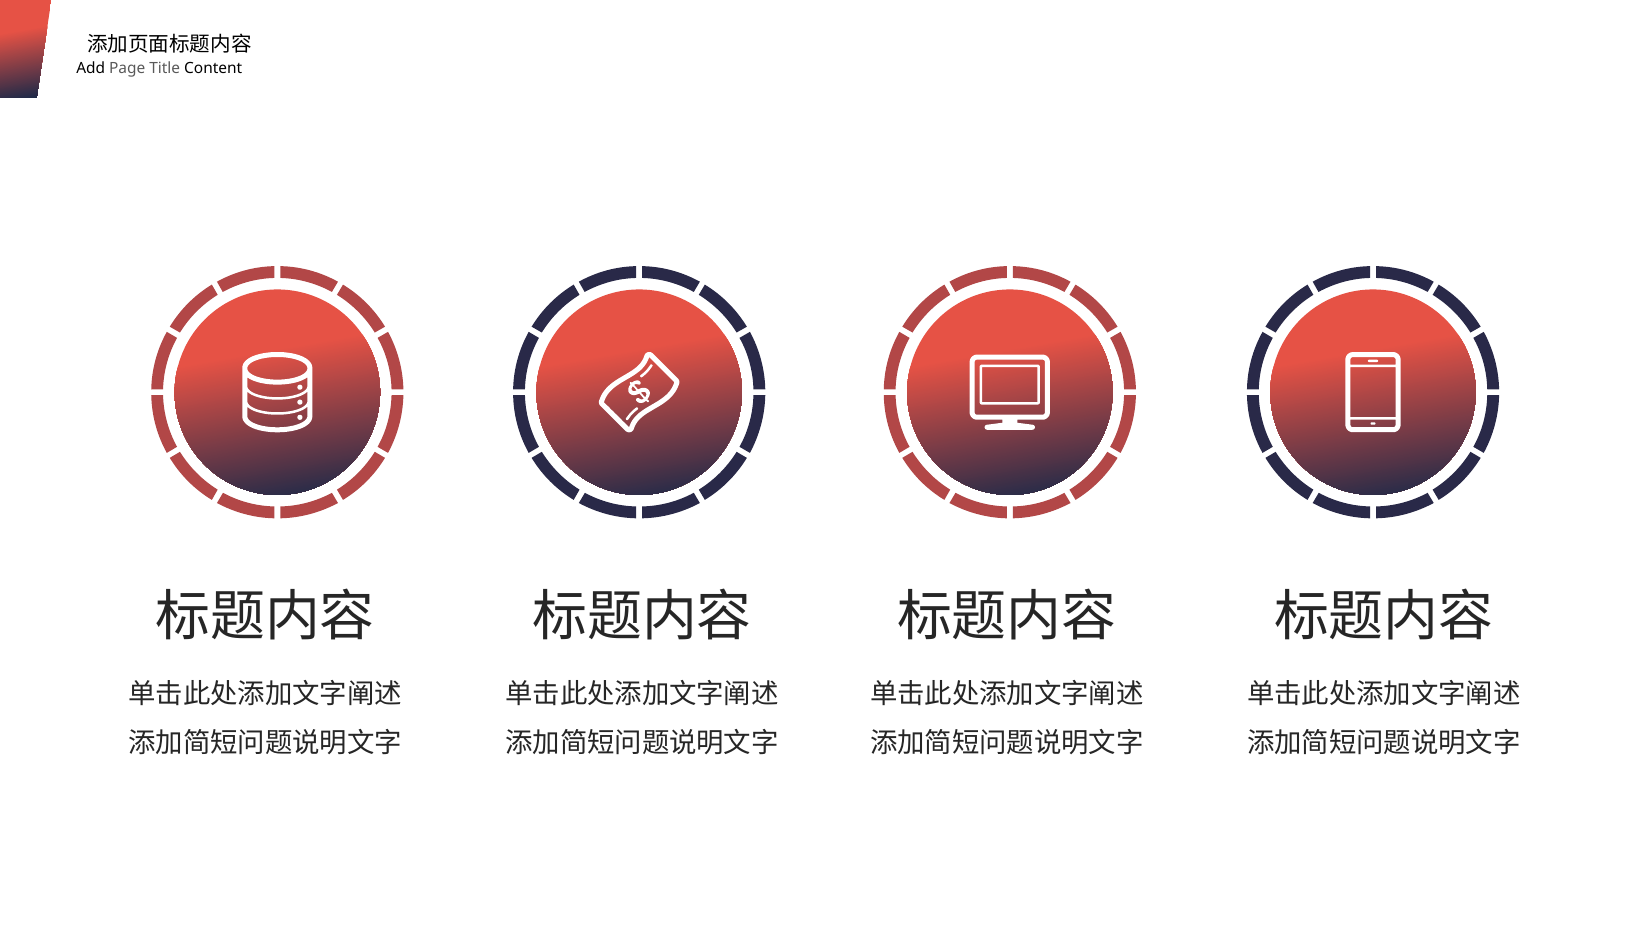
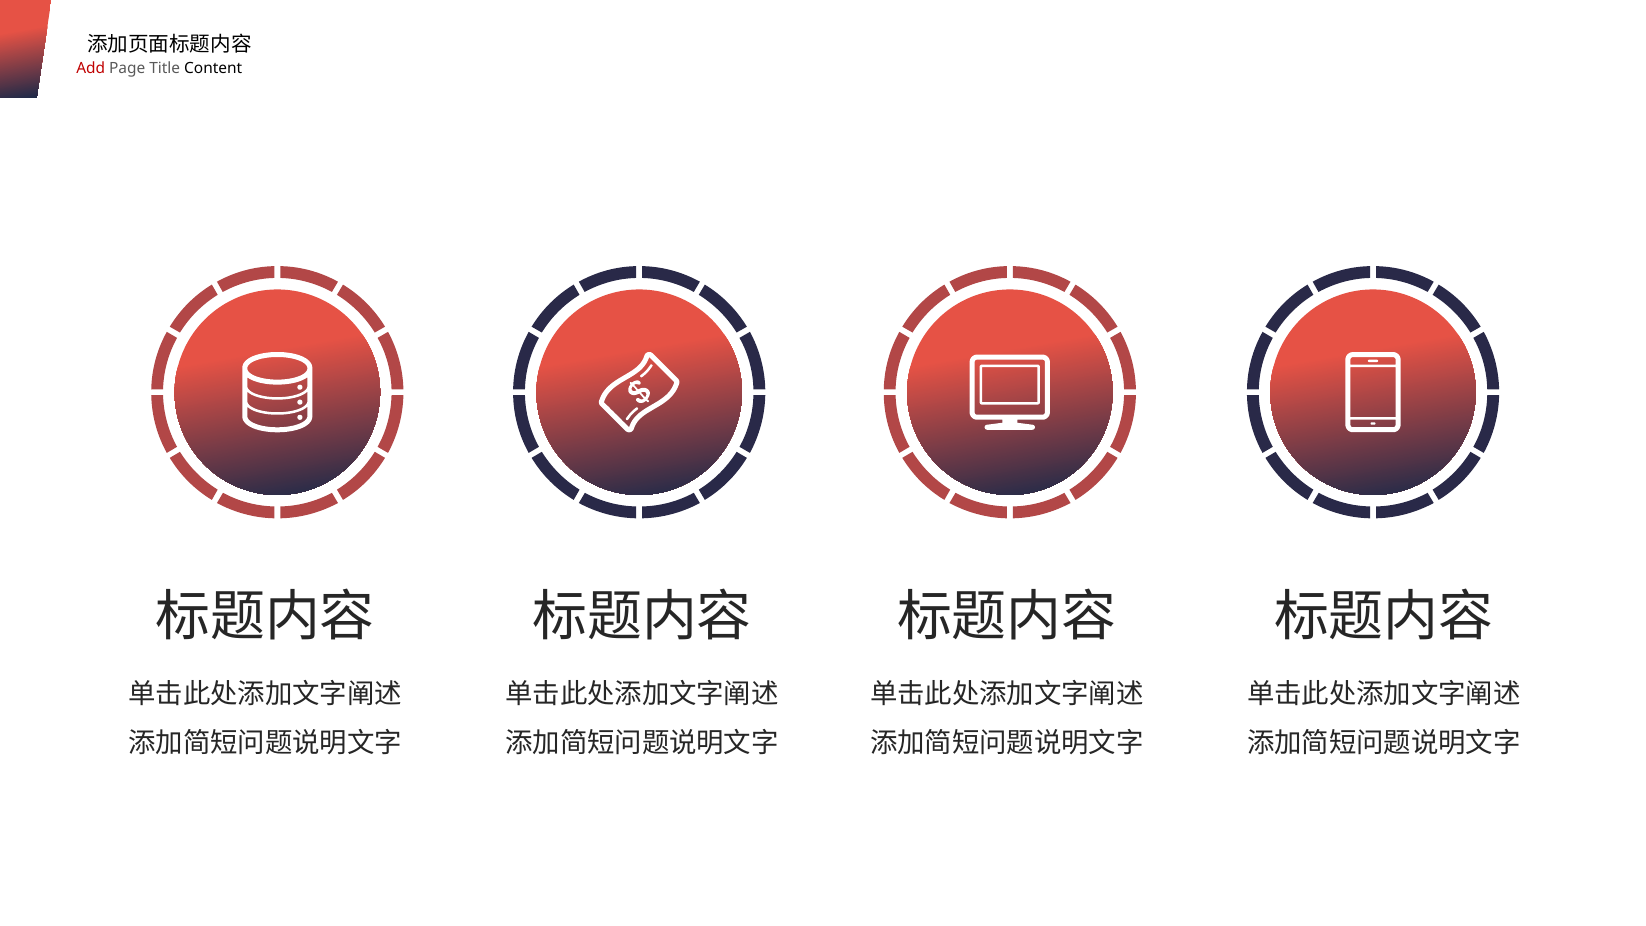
Add colour: black -> red (91, 69)
